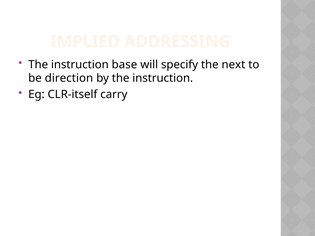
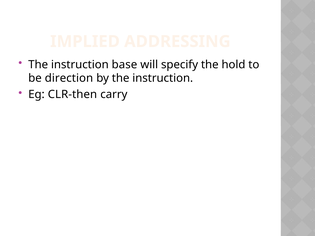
next: next -> hold (233, 65)
CLR-itself: CLR-itself -> CLR-then (72, 95)
